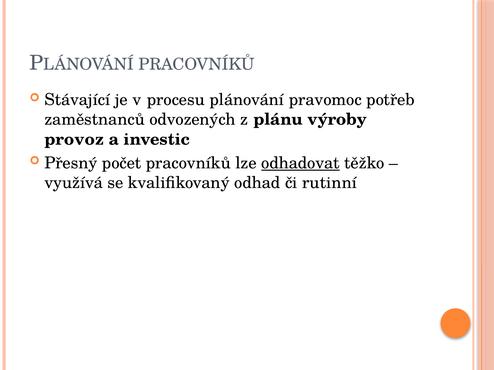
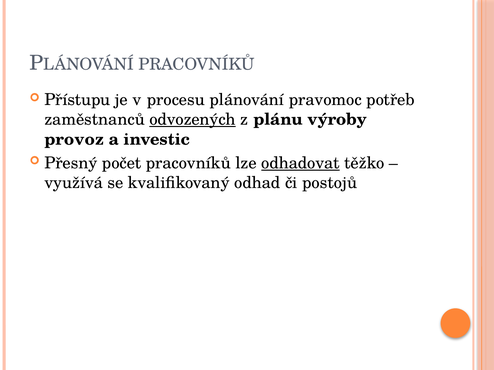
Stávající: Stávající -> Přístupu (77, 100)
odvozených underline: none -> present (192, 120)
rutinní: rutinní -> postojů (330, 183)
